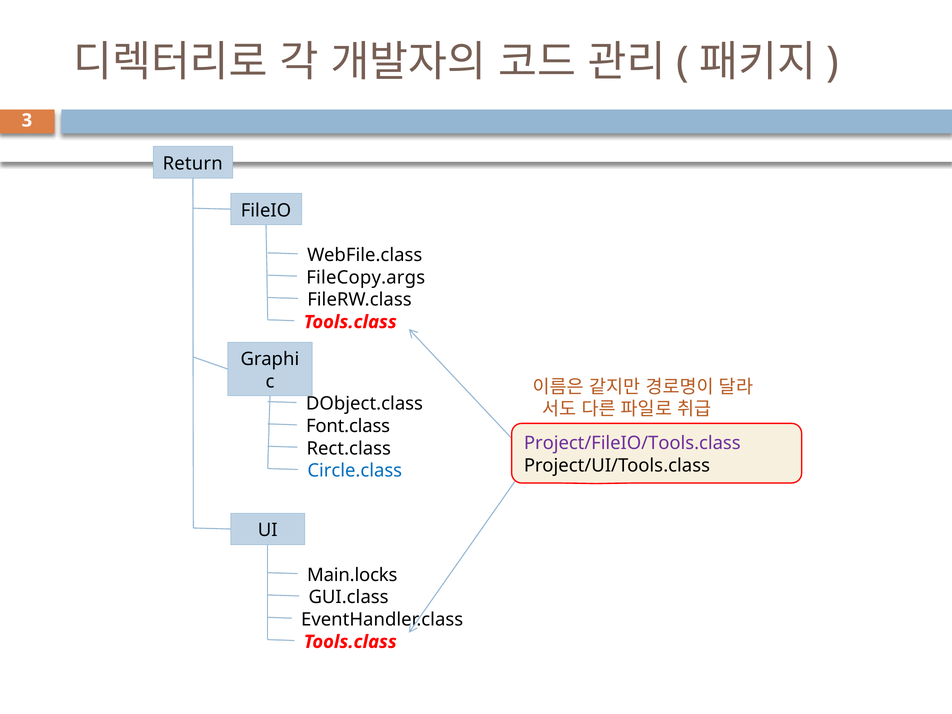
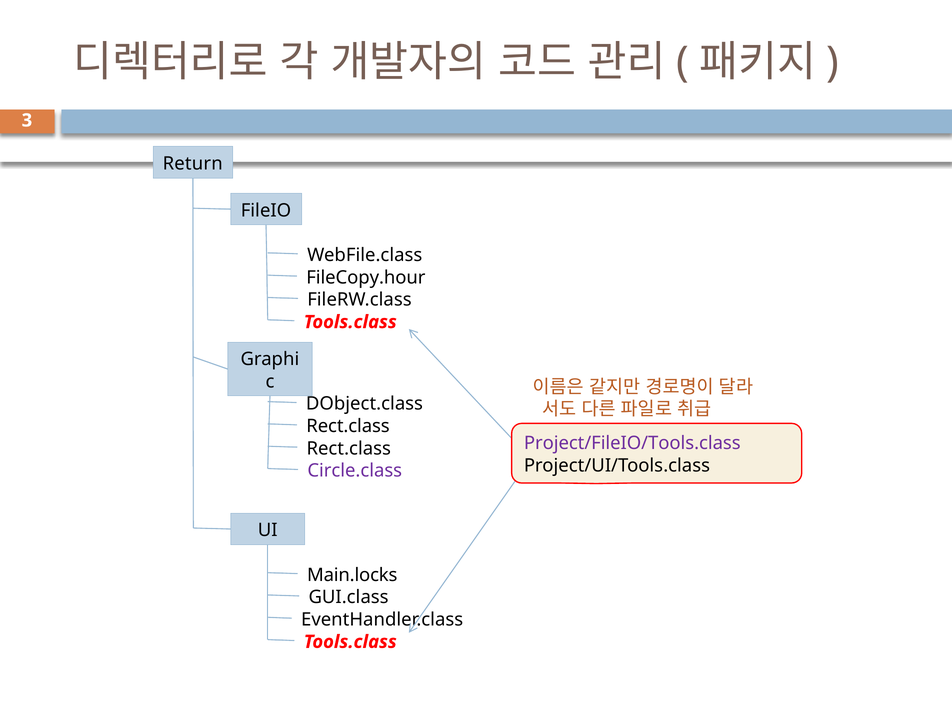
FileCopy.args: FileCopy.args -> FileCopy.hour (366, 277)
Font.class: Font.class -> Rect.class (348, 426)
Circle.class colour: blue -> purple (355, 471)
